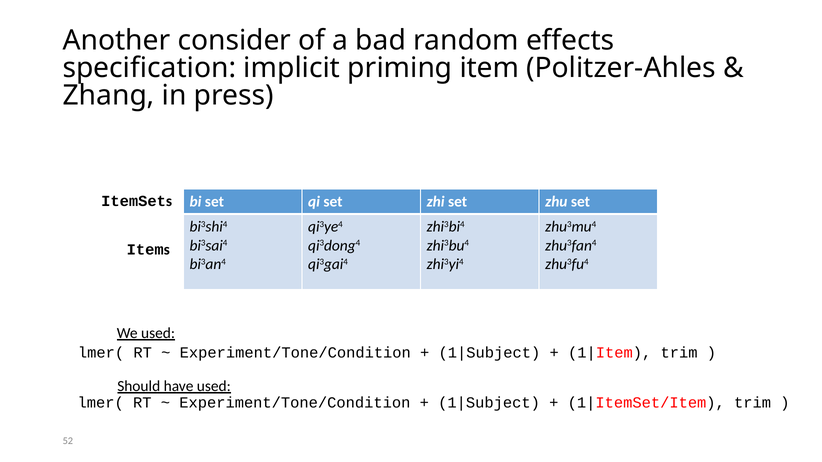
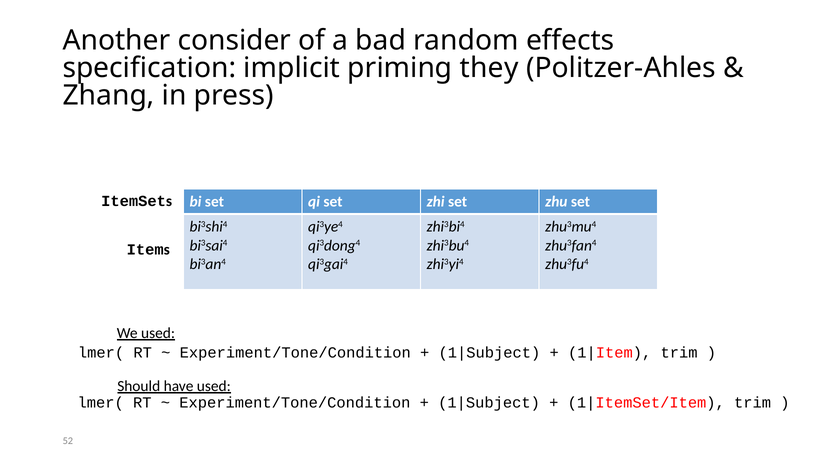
item: item -> they (489, 68)
